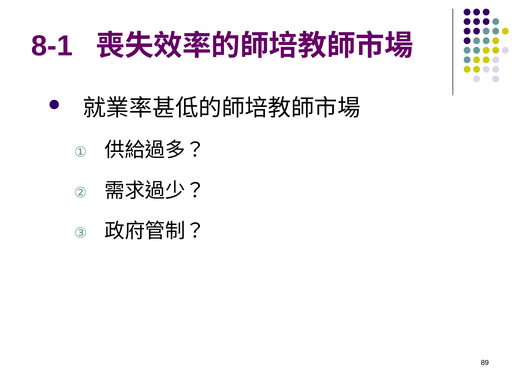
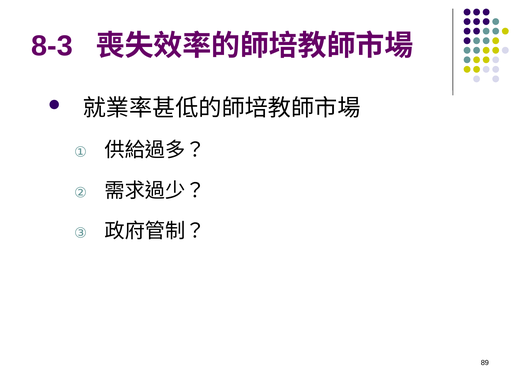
8-1: 8-1 -> 8-3 (52, 46)
